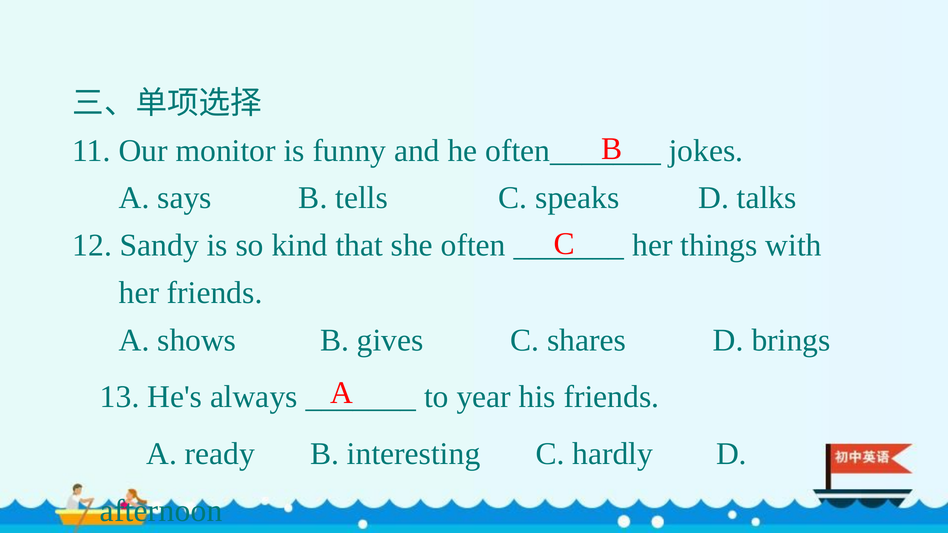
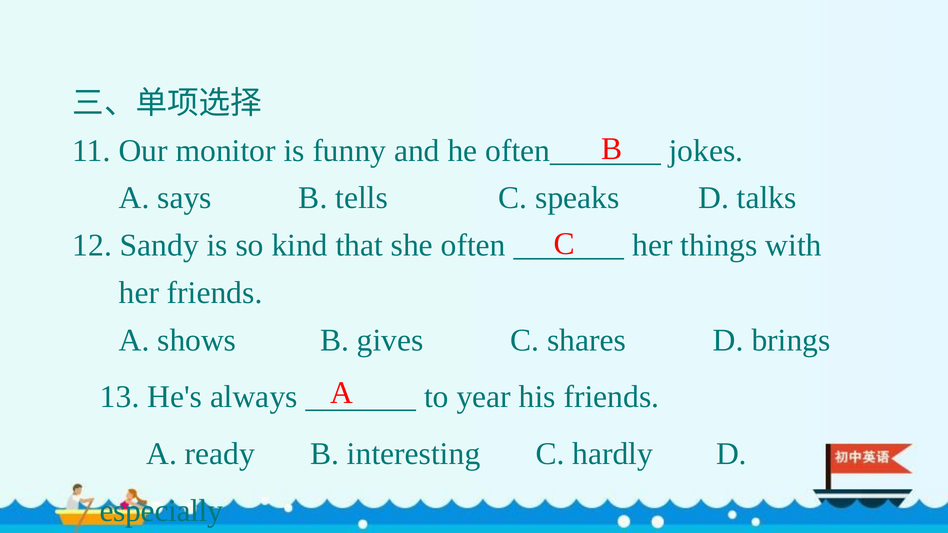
afternoon: afternoon -> especially (161, 511)
